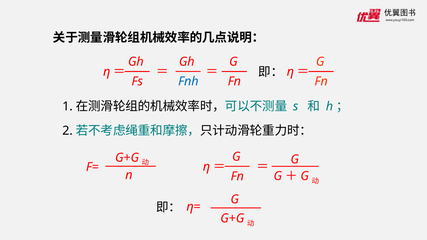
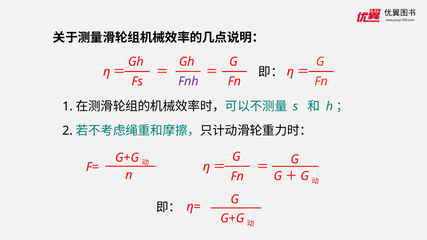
Fnh colour: blue -> purple (188, 81)
